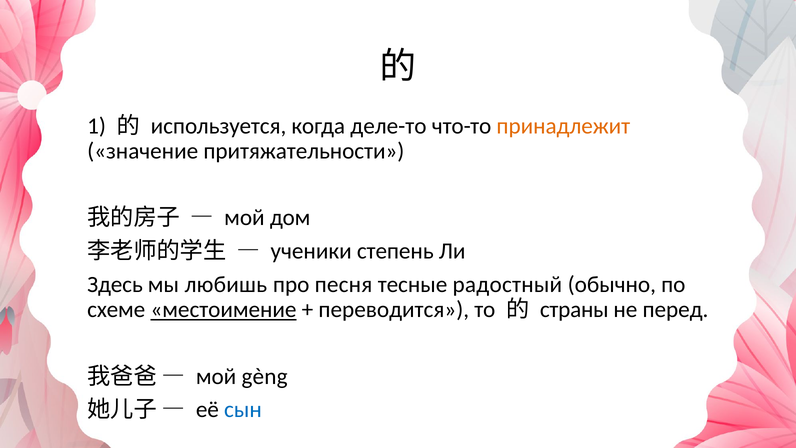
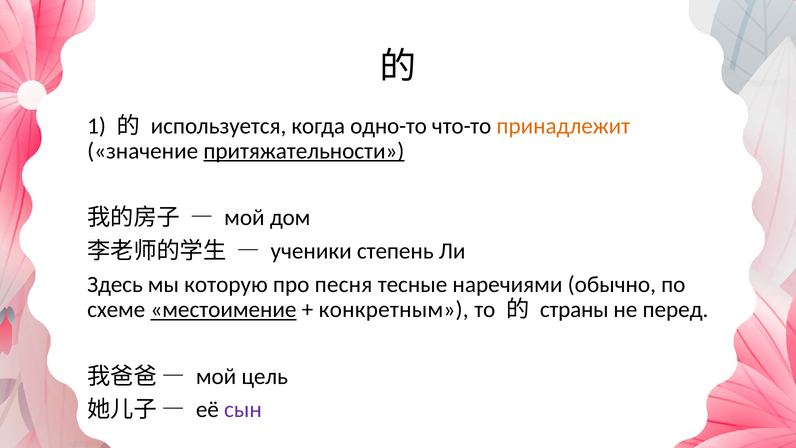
деле-то: деле-то -> одно-то (389, 126)
притяжательности underline: none -> present (304, 151)
любишь: любишь -> которую (226, 284)
радостный: радостный -> наречиями (507, 284)
переводится: переводится -> конкретным (394, 309)
gèng: gèng -> цель (265, 376)
сын colour: blue -> purple (243, 410)
